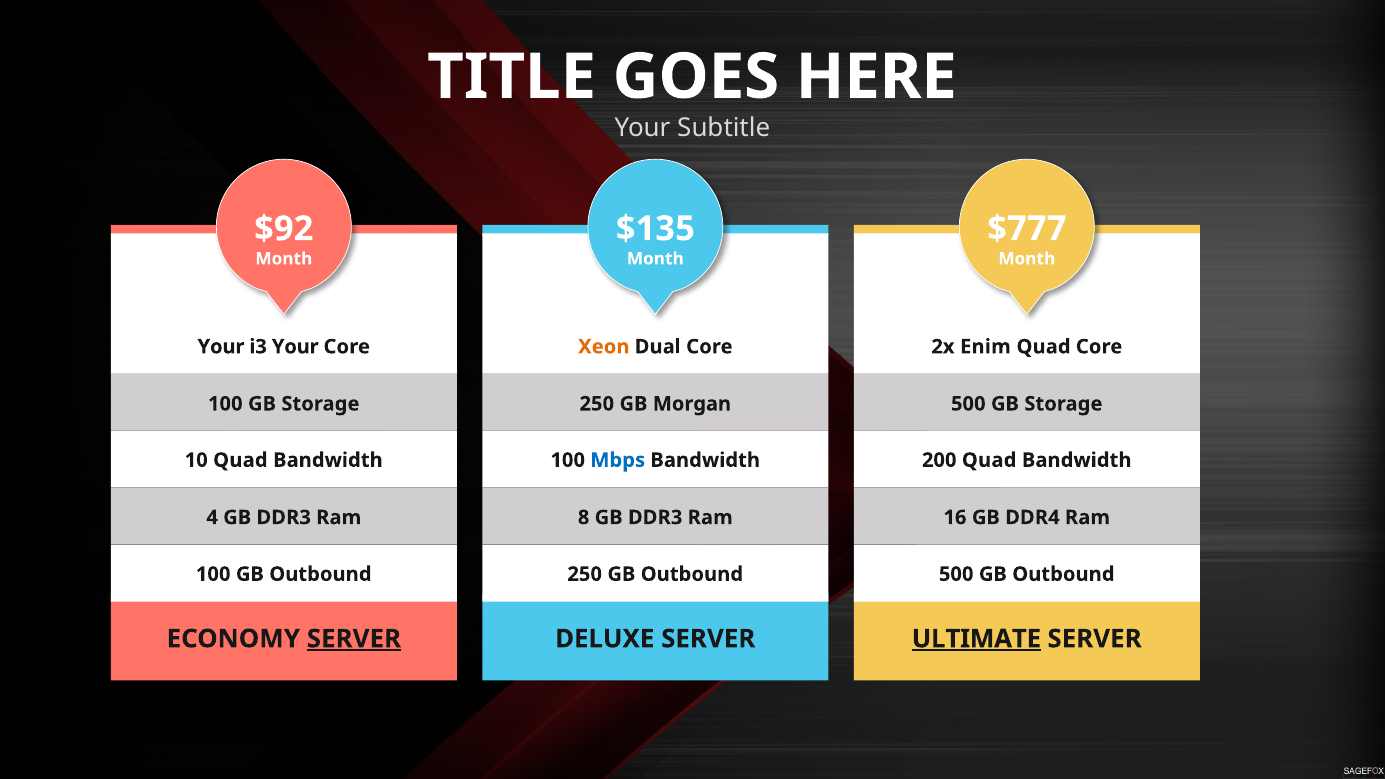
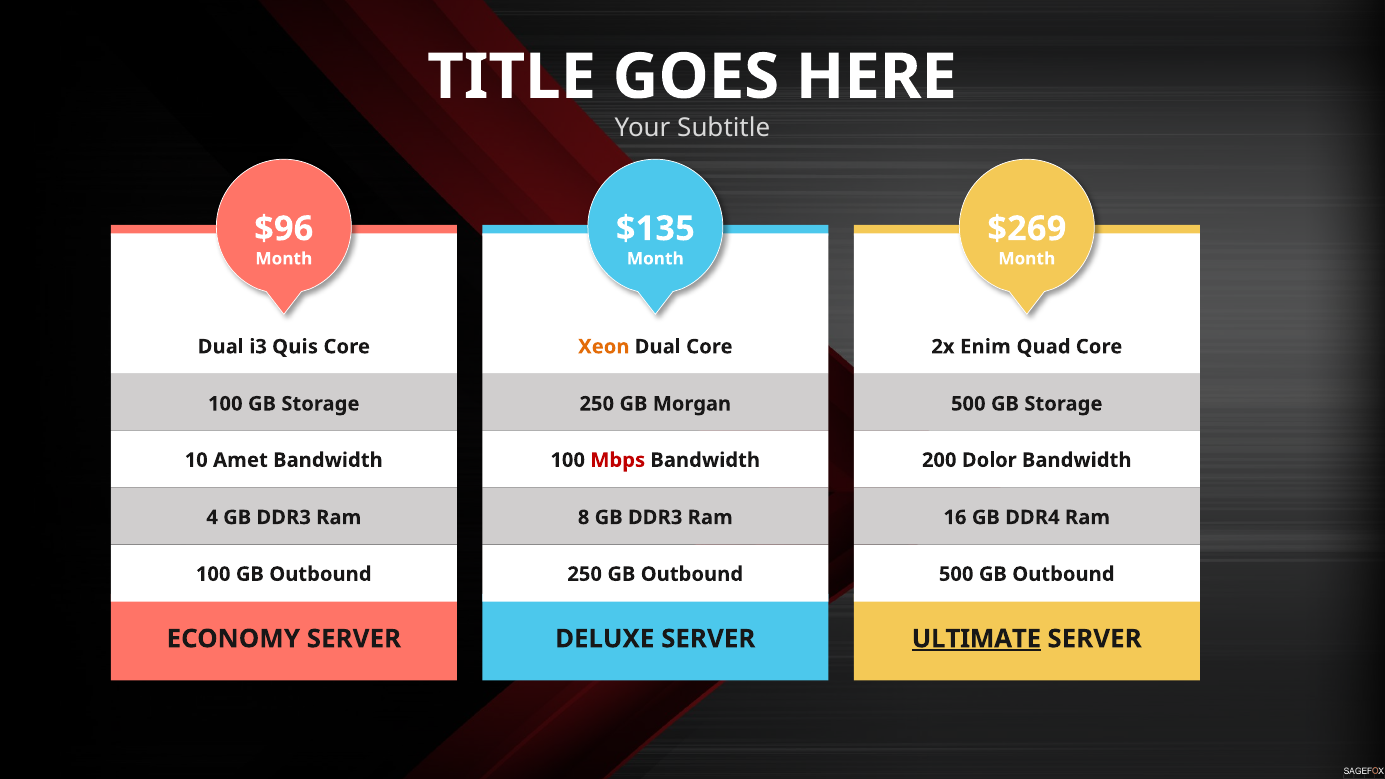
$92: $92 -> $96 (284, 229)
$777: $777 -> $269 (1027, 229)
Your: Your -> Dual (221, 347)
i3 Your: Your -> Quis (295, 347)
10 Quad: Quad -> Amet (240, 460)
Mbps colour: blue -> red (618, 460)
200 Quad: Quad -> Dolor (989, 460)
SERVER underline: present -> none (354, 639)
